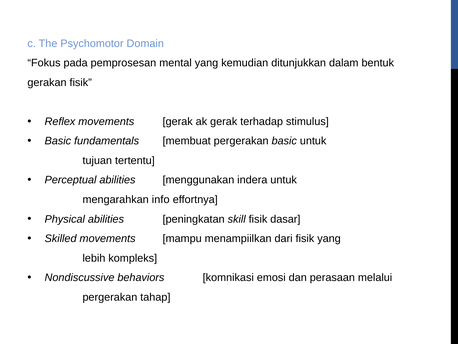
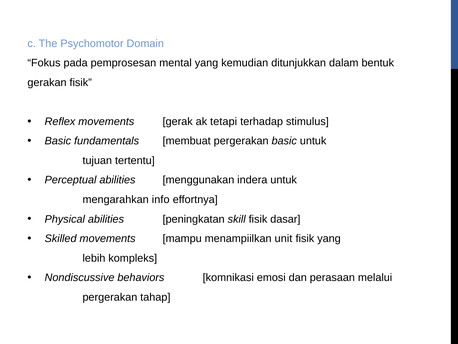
ak gerak: gerak -> tetapi (224, 121)
dari: dari -> unit (284, 238)
